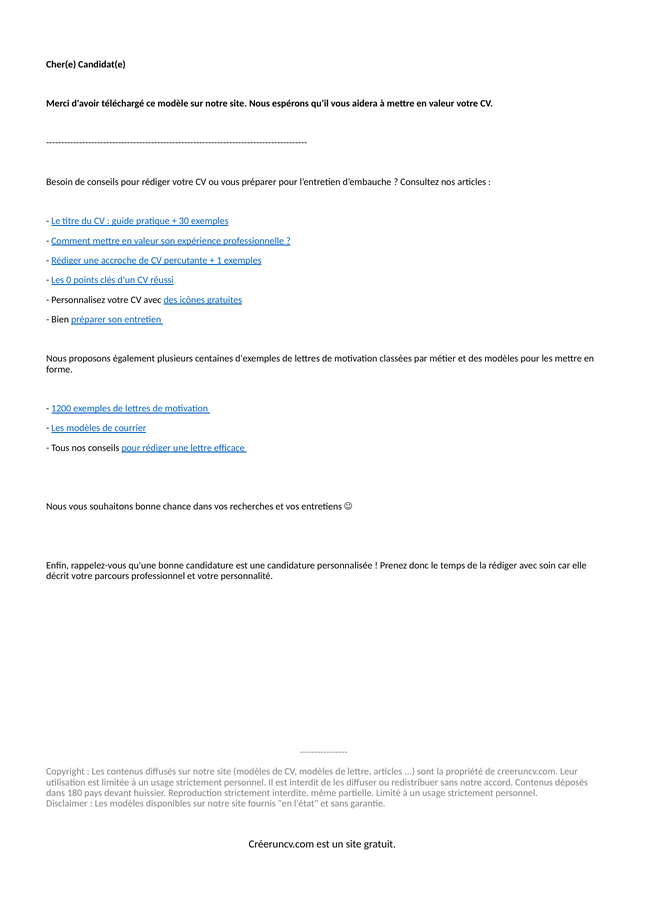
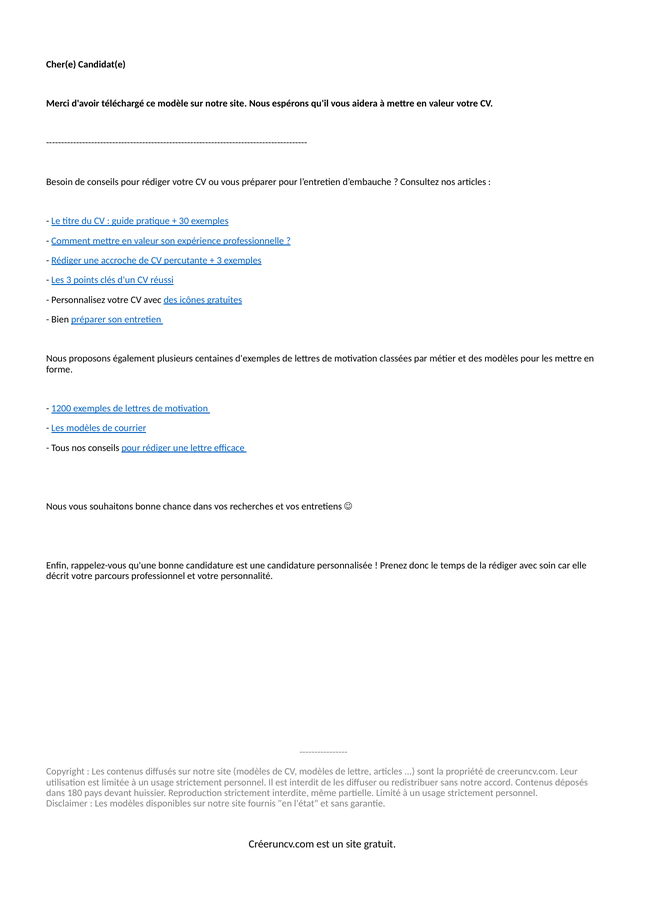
1: 1 -> 3 (219, 261)
Les 0: 0 -> 3 (69, 280)
